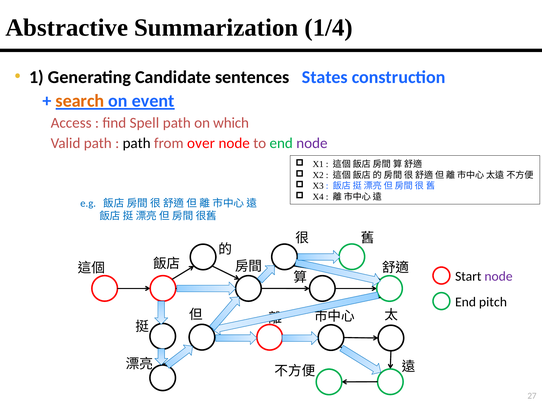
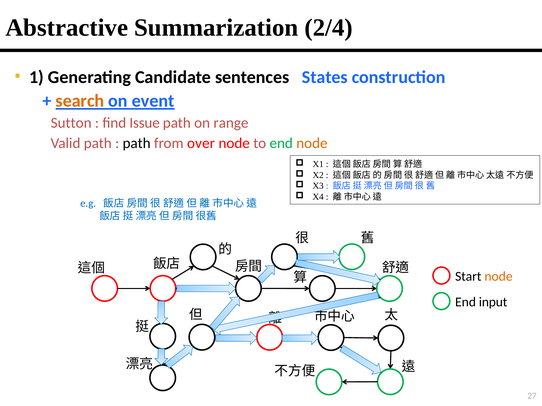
1/4: 1/4 -> 2/4 (329, 28)
Access: Access -> Sutton (71, 123)
Spell: Spell -> Issue (145, 123)
which: which -> range (231, 123)
node colour: purple -> orange (312, 143)
node colour: purple -> orange (499, 277)
pitch: pitch -> input (493, 302)
